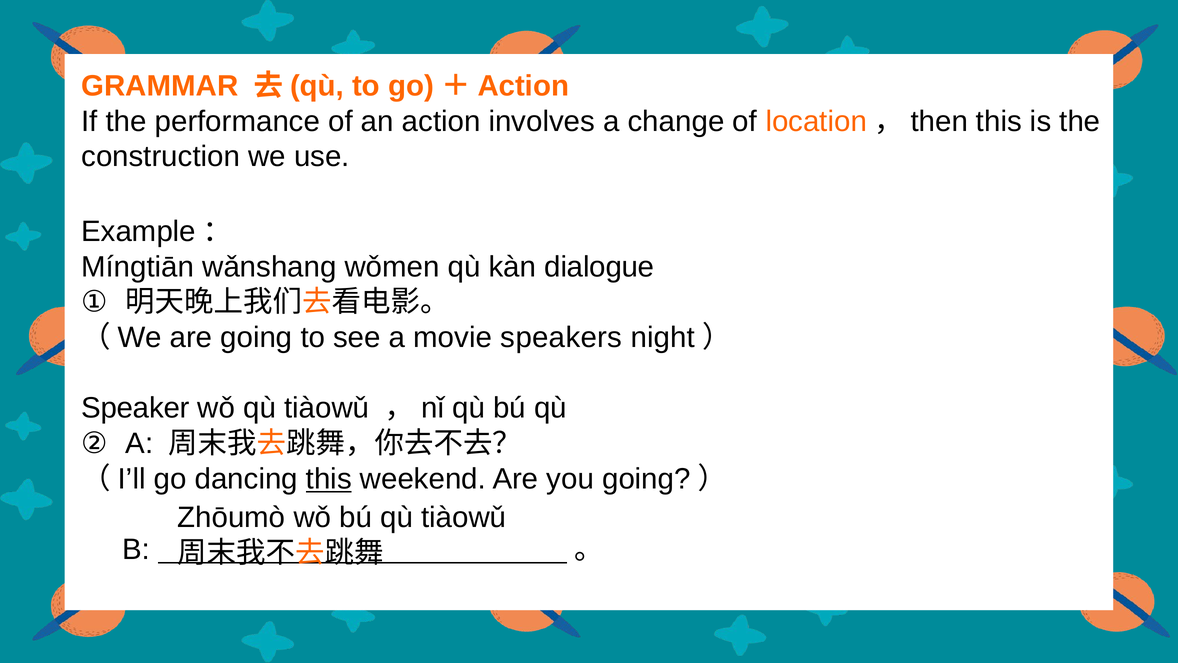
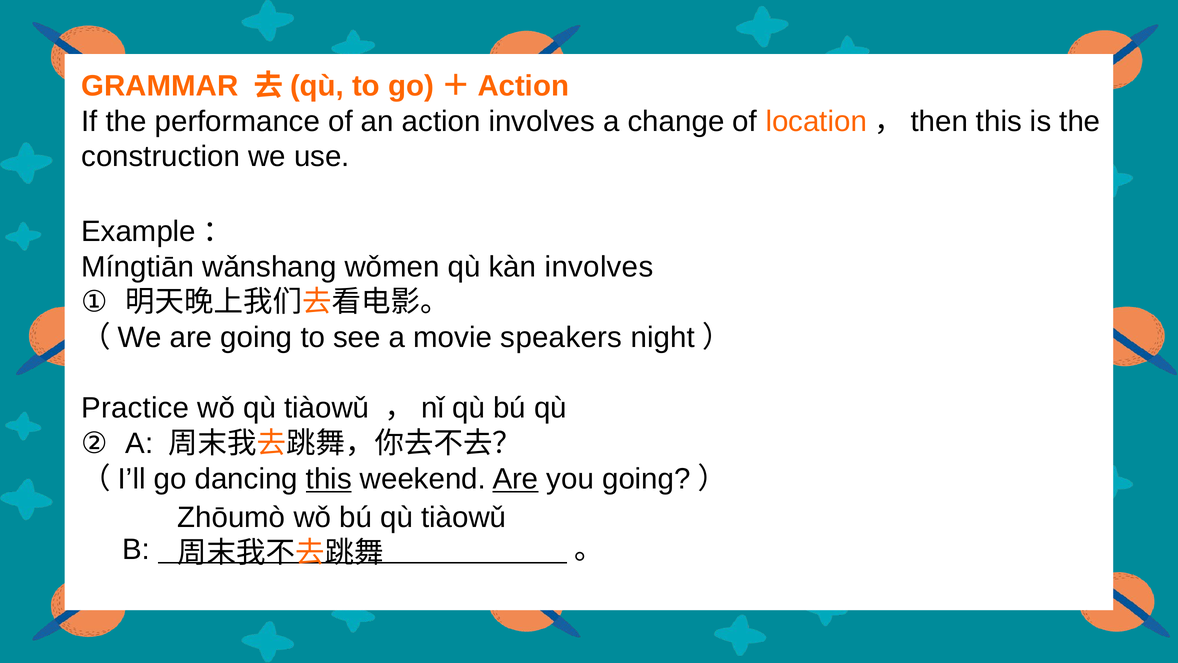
kàn dialogue: dialogue -> involves (599, 267)
Speaker: Speaker -> Practice (135, 408)
Are underline: none -> present (515, 479)
